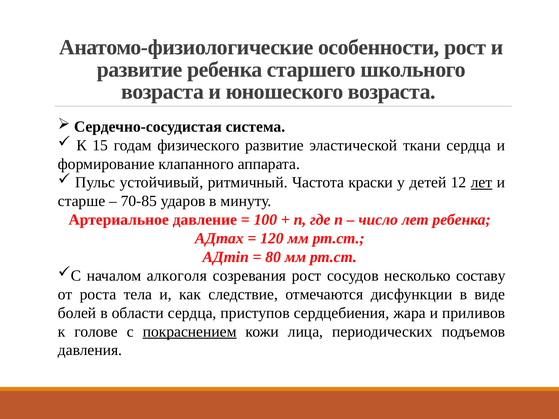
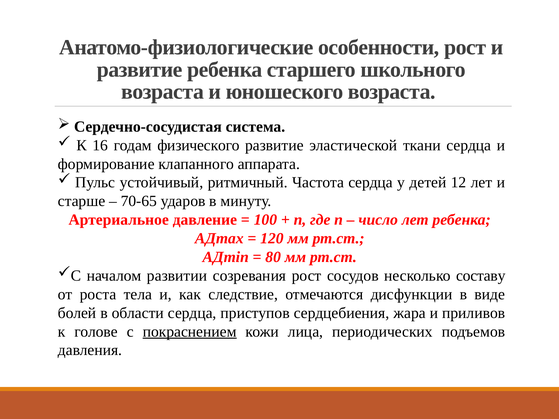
15: 15 -> 16 (100, 145)
Частота краски: краски -> сердца (371, 183)
лет underline: present -> none (482, 183)
70-85: 70-85 -> 70-65 (139, 201)
алкоголя: алкоголя -> развитии (177, 276)
